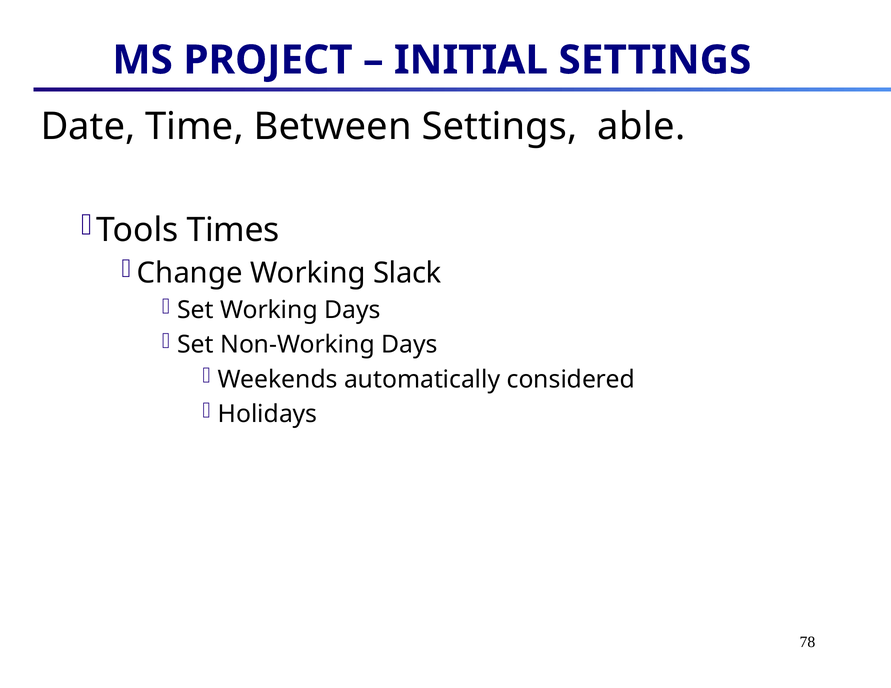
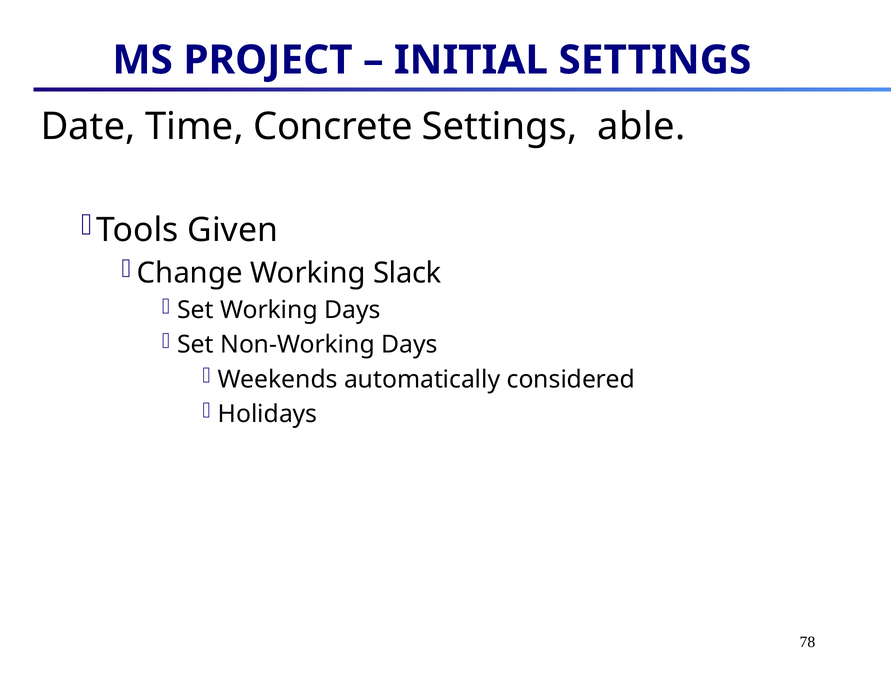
Between: Between -> Concrete (333, 127)
Times: Times -> Given (233, 230)
